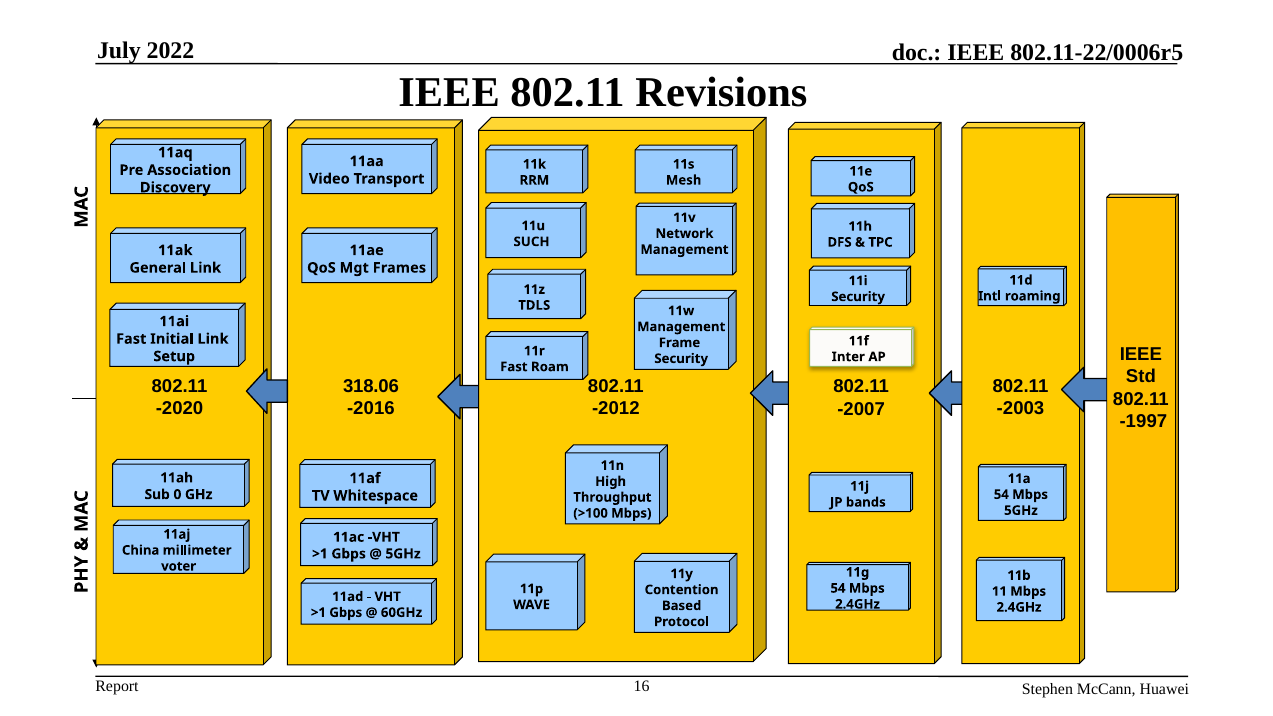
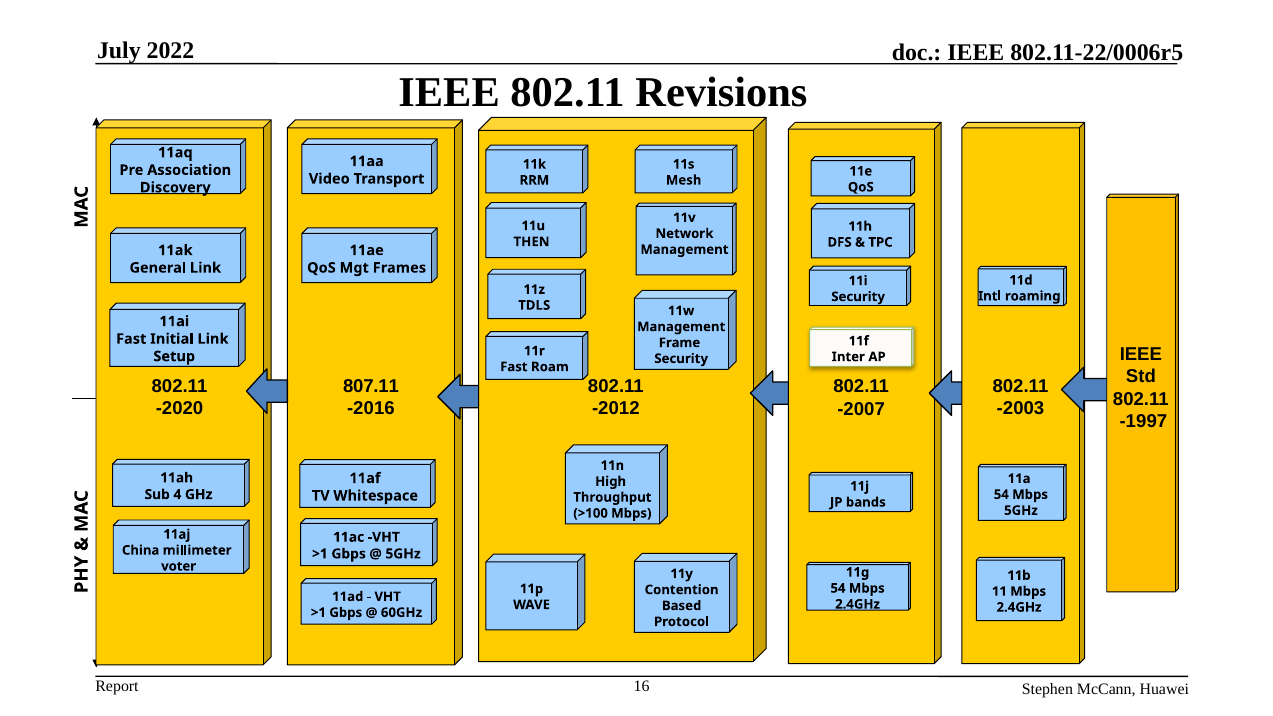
SUCH: SUCH -> THEN (532, 242)
318.06: 318.06 -> 807.11 (371, 386)
0: 0 -> 4 (177, 495)
